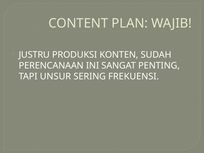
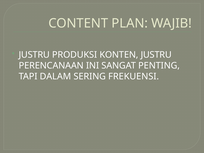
KONTEN SUDAH: SUDAH -> JUSTRU (156, 55)
UNSUR: UNSUR -> DALAM (56, 76)
